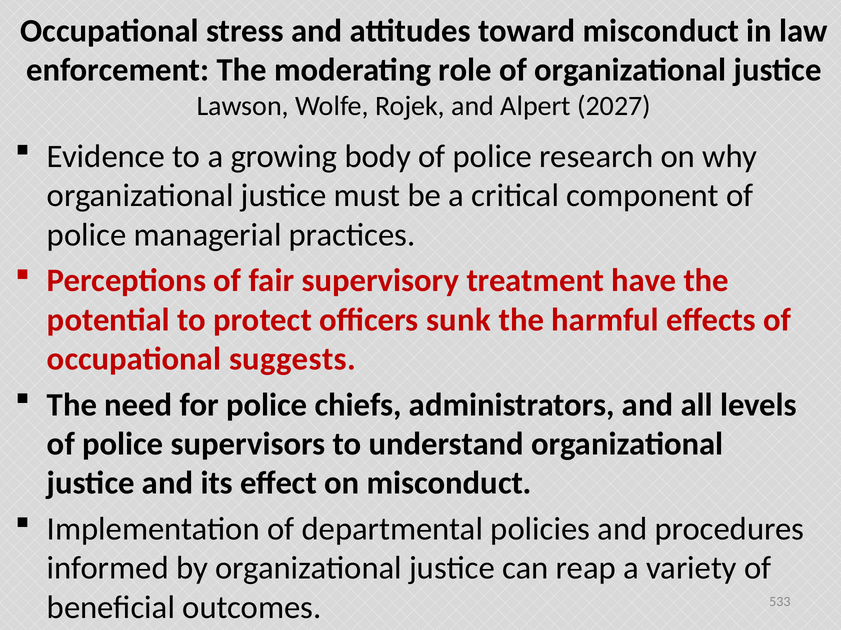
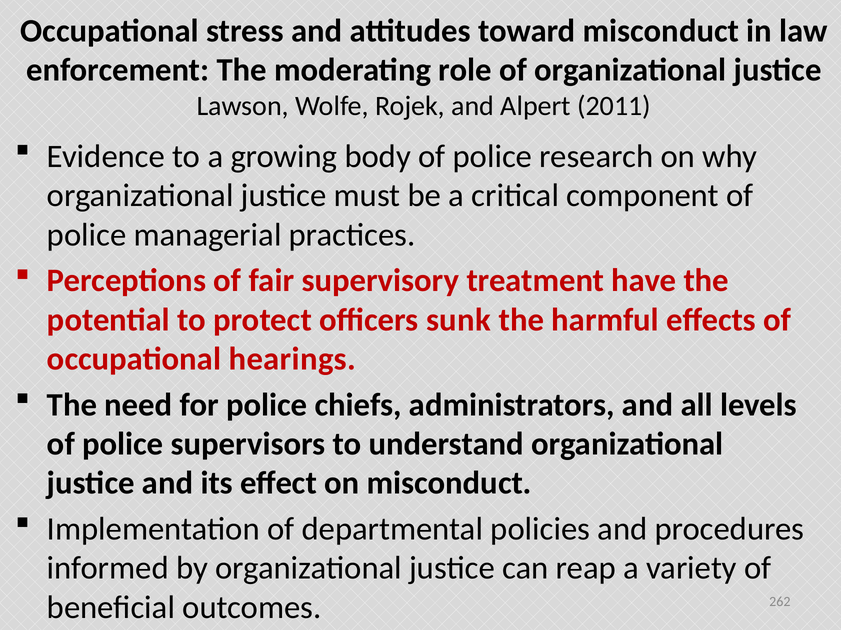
2027: 2027 -> 2011 (614, 106)
suggests: suggests -> hearings (292, 359)
533: 533 -> 262 (780, 602)
